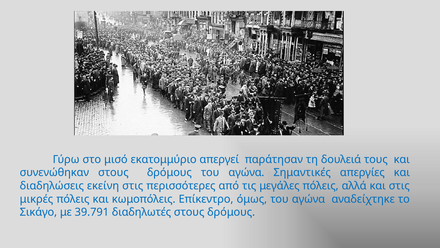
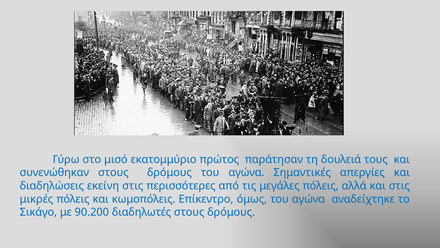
απεργεί: απεργεί -> πρώτος (219, 159)
39.791: 39.791 -> 90.200 (92, 212)
